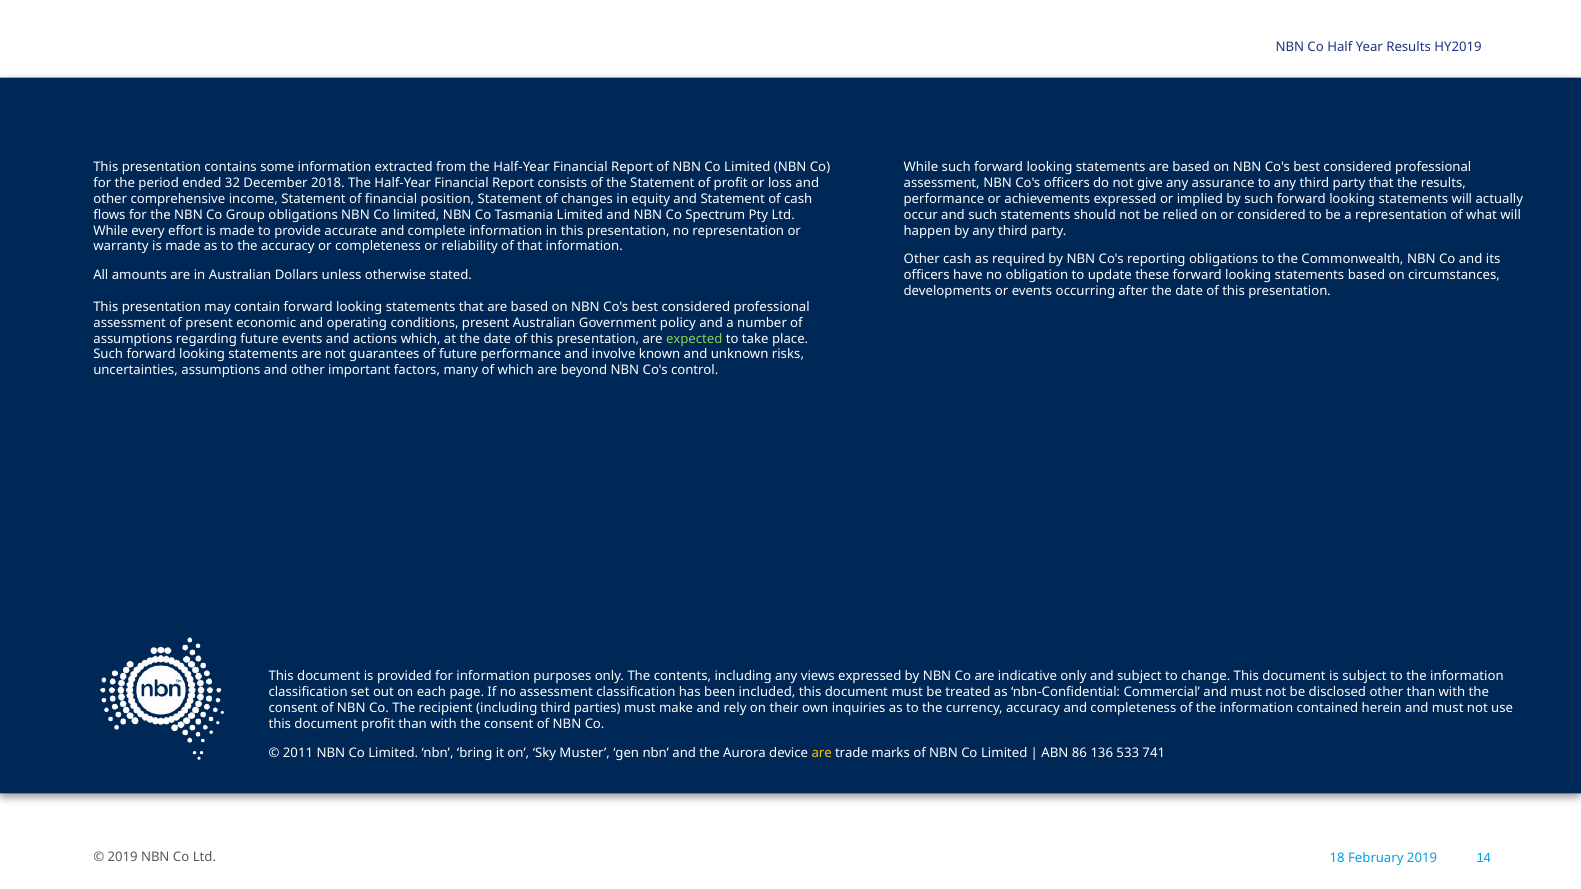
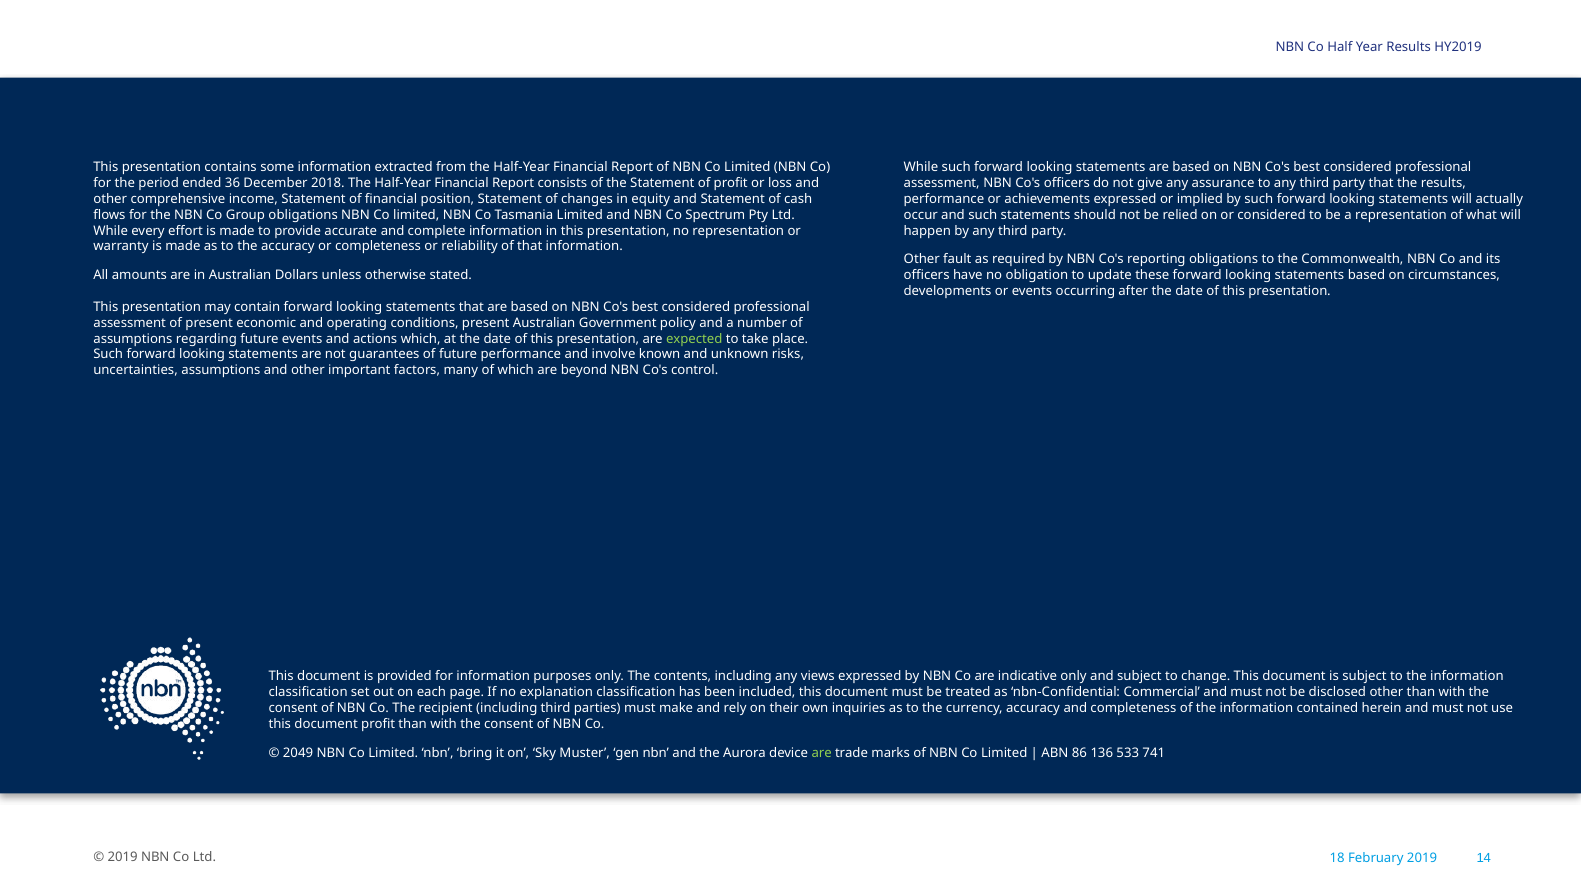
32: 32 -> 36 (232, 183)
Other cash: cash -> fault (957, 260)
no assessment: assessment -> explanation (556, 693)
2011: 2011 -> 2049 (298, 753)
are colour: yellow -> light green (822, 753)
